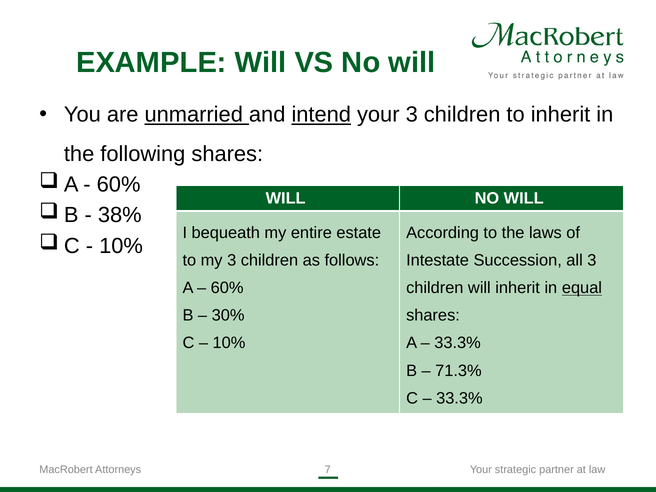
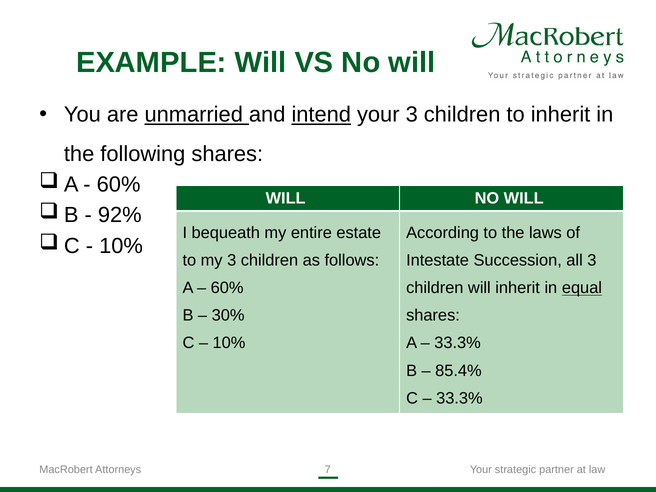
38%: 38% -> 92% (120, 215)
71.3%: 71.3% -> 85.4% (458, 371)
